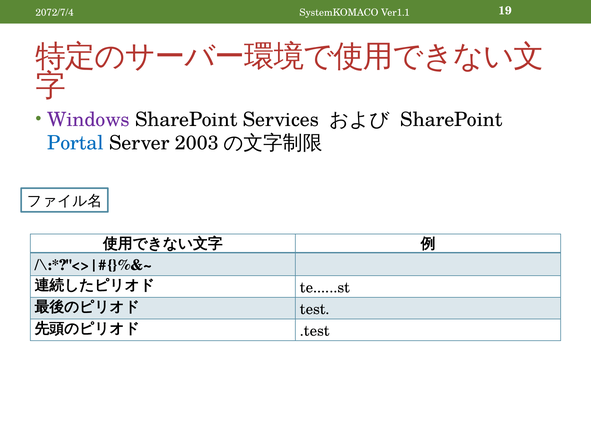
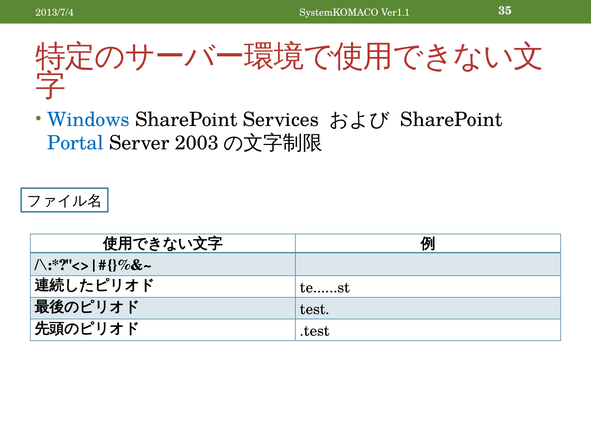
2072/7/4: 2072/7/4 -> 2013/7/4 (55, 12)
19: 19 -> 35 (505, 11)
Windows colour: purple -> blue (88, 120)
